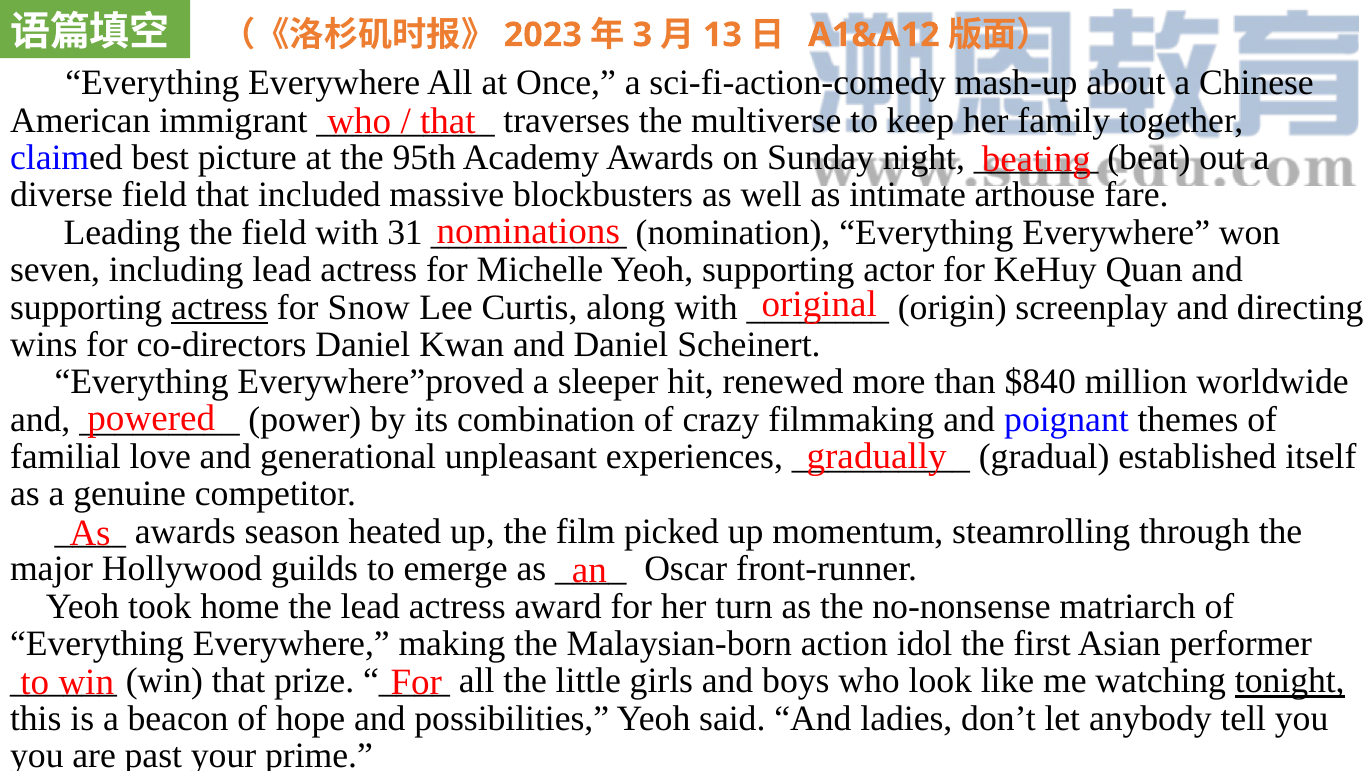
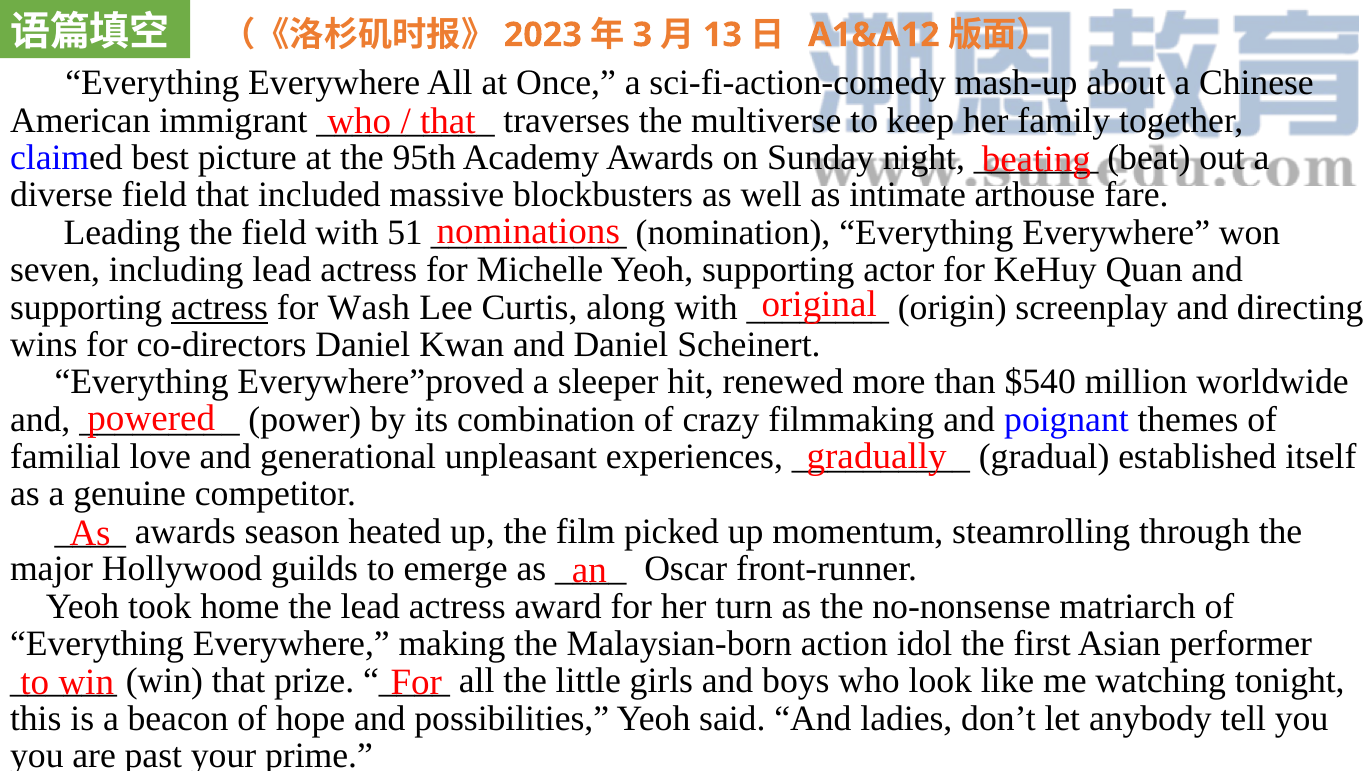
31: 31 -> 51 (405, 232)
Snow: Snow -> Wash (369, 307)
$840: $840 -> $540 (1040, 382)
tonight underline: present -> none (1290, 681)
